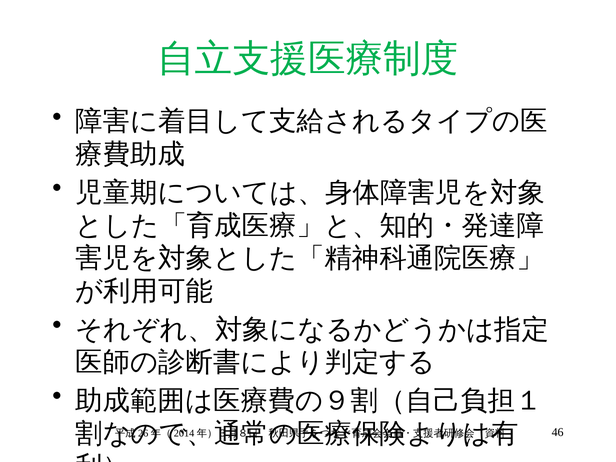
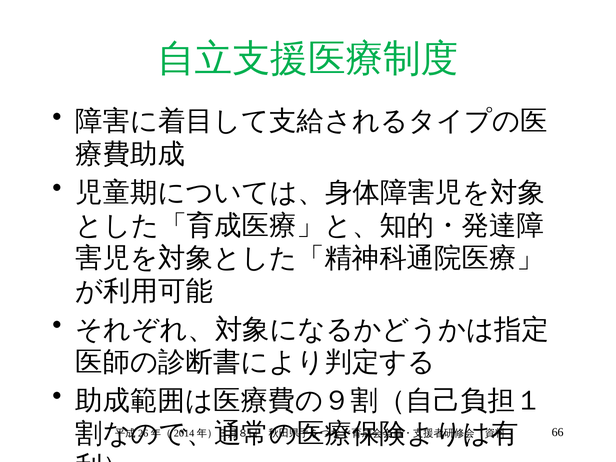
46: 46 -> 66 (558, 432)
